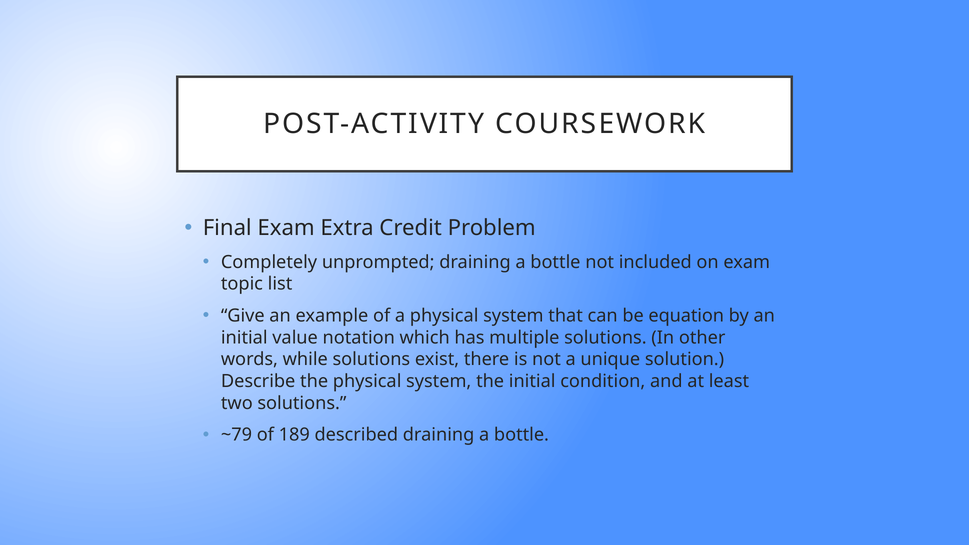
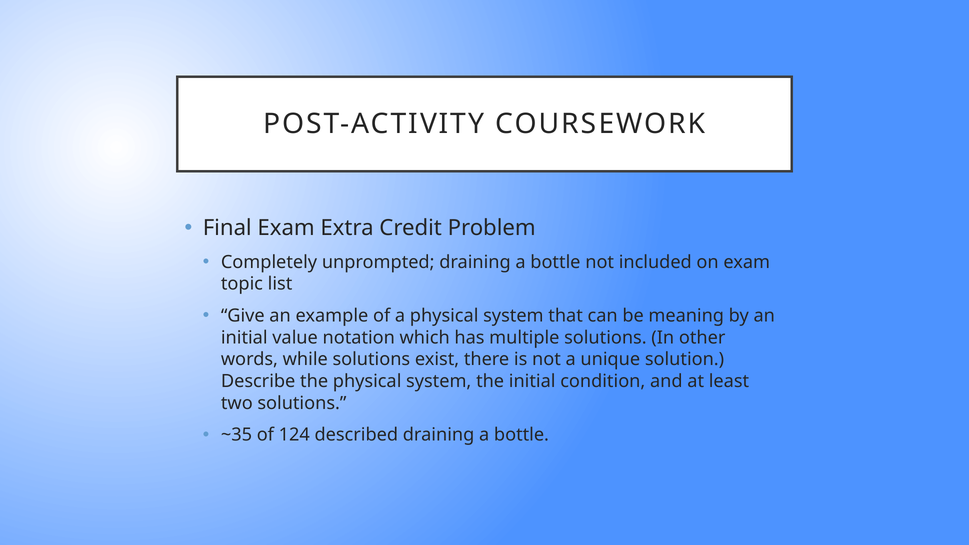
equation: equation -> meaning (686, 316)
~79: ~79 -> ~35 (236, 435)
189: 189 -> 124 (294, 435)
